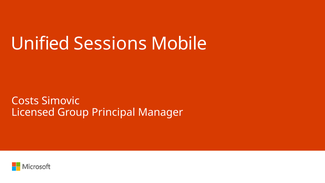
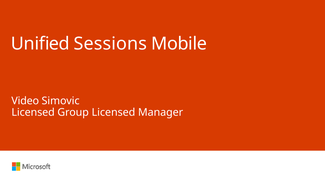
Costs: Costs -> Video (25, 101)
Group Principal: Principal -> Licensed (113, 112)
